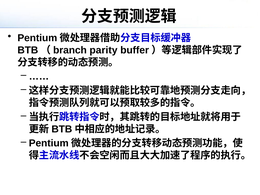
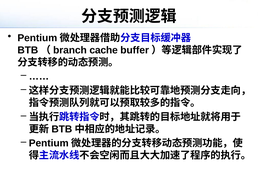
parity: parity -> cache (104, 50)
